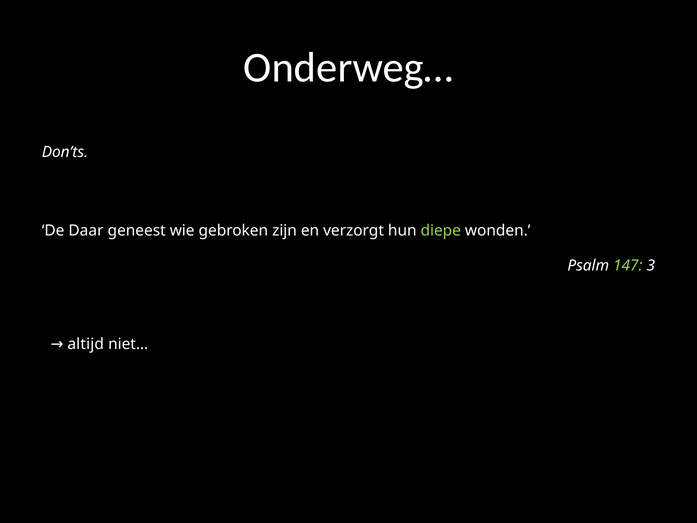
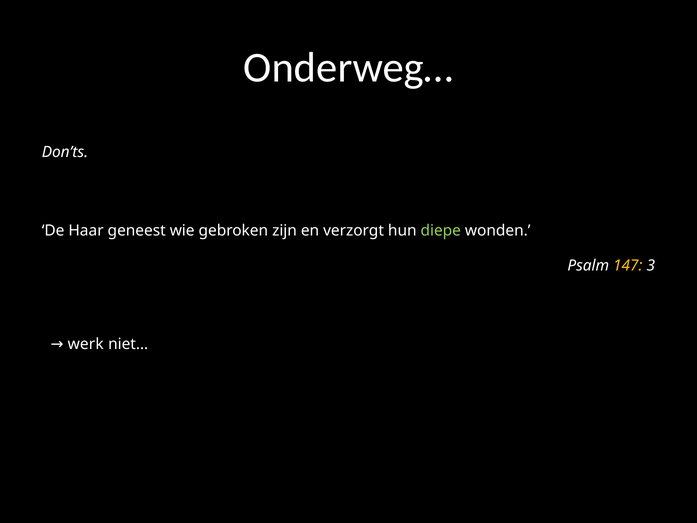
Daar: Daar -> Haar (86, 231)
147 colour: light green -> yellow (628, 265)
altijd: altijd -> werk (86, 344)
